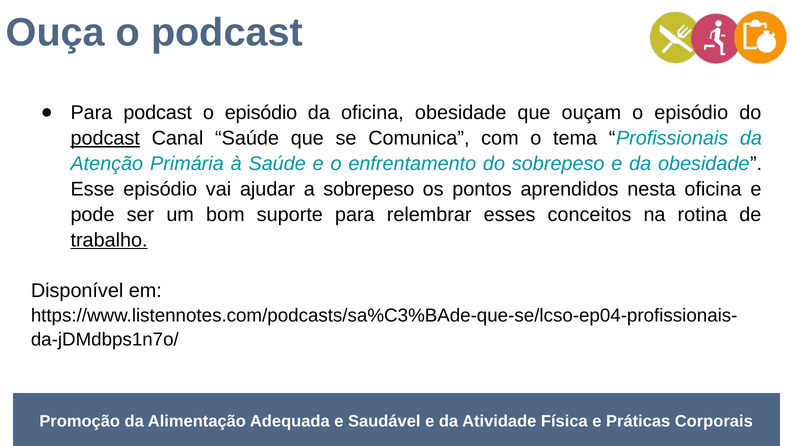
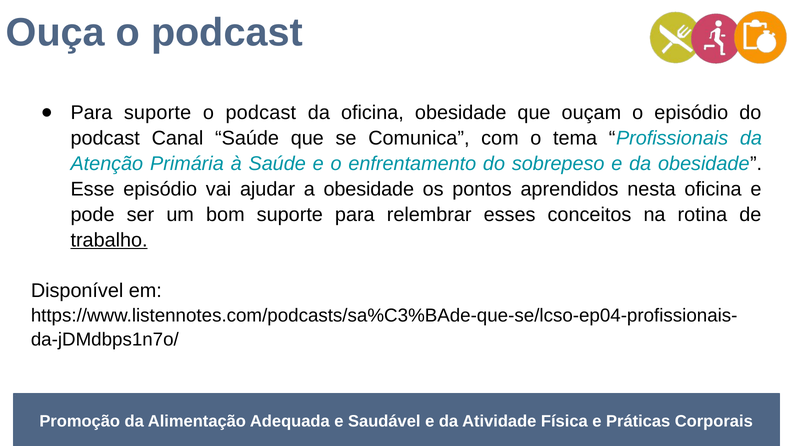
Para podcast: podcast -> suporte (158, 113)
episódio: episódio -> podcast (261, 113)
podcast underline: present -> none (105, 138)
a sobrepeso: sobrepeso -> obesidade (369, 189)
